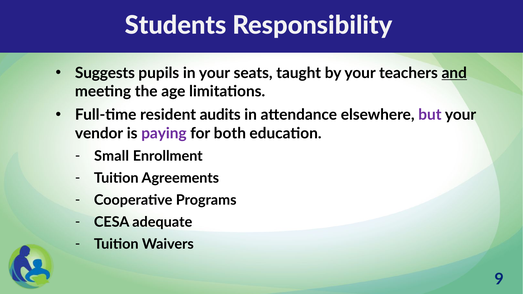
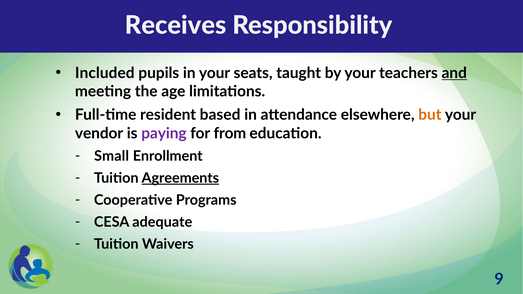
Students: Students -> Receives (176, 25)
Suggests: Suggests -> Included (105, 73)
audits: audits -> based (220, 115)
but colour: purple -> orange (430, 115)
both: both -> from (230, 134)
Agreements underline: none -> present (180, 178)
